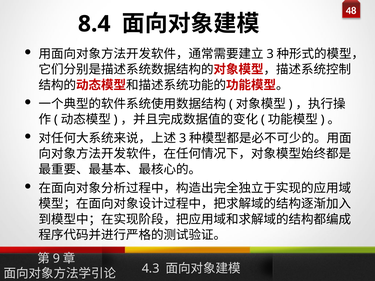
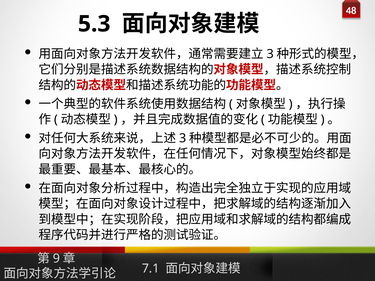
8.4: 8.4 -> 5.3 (94, 24)
4.3: 4.3 -> 7.1 (151, 269)
